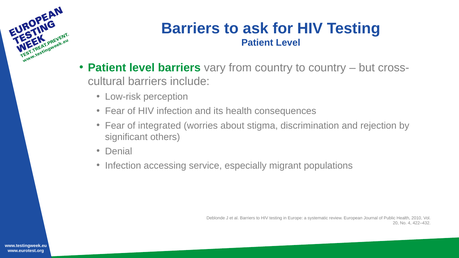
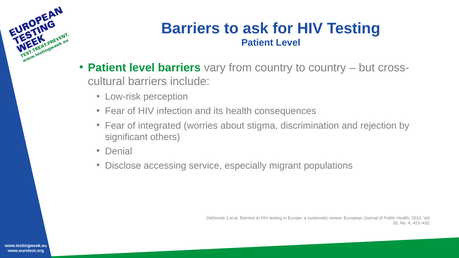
Infection: Infection -> Disclose (123, 166)
